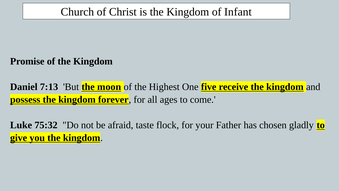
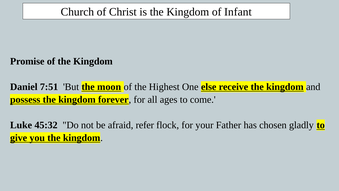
7:13: 7:13 -> 7:51 (49, 87)
five: five -> else (209, 87)
75:32: 75:32 -> 45:32 (46, 125)
taste: taste -> refer (145, 125)
